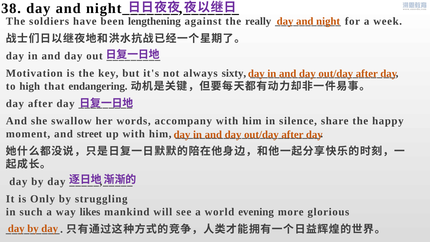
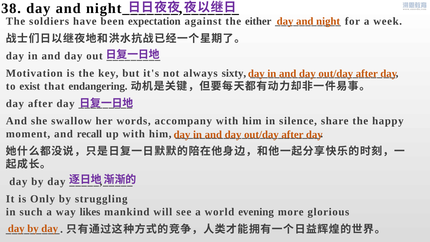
lengthening: lengthening -> expectation (154, 21)
really: really -> either (258, 21)
high: high -> exist (30, 86)
street: street -> recall (89, 134)
